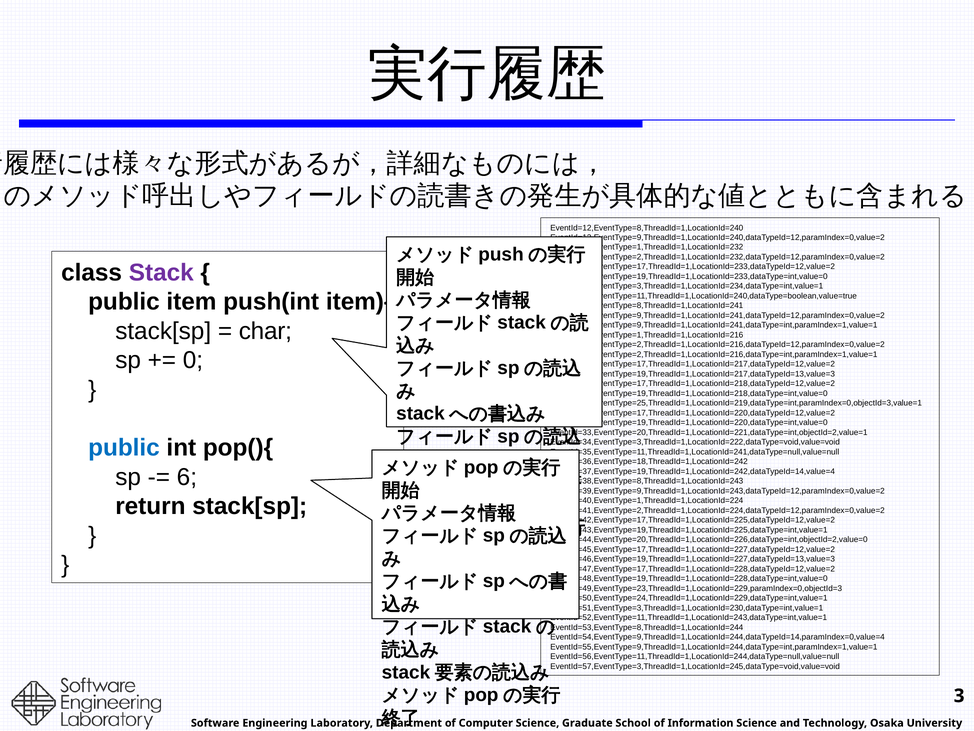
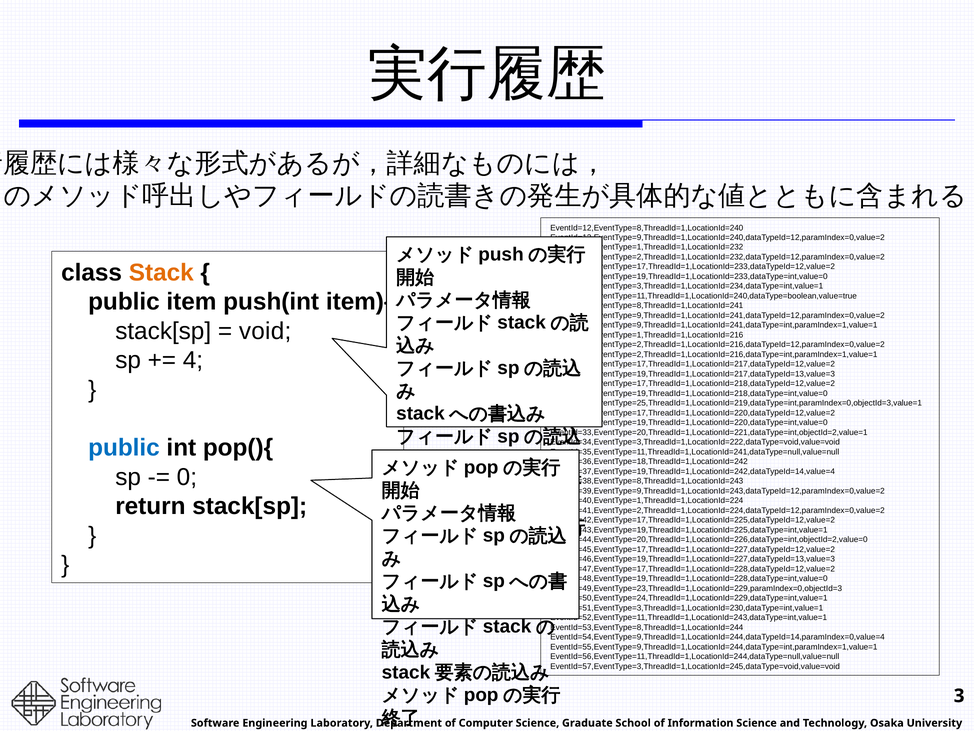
Stack colour: purple -> orange (161, 272)
char: char -> void (265, 331)
0: 0 -> 4 (193, 360)
6: 6 -> 0 (187, 477)
